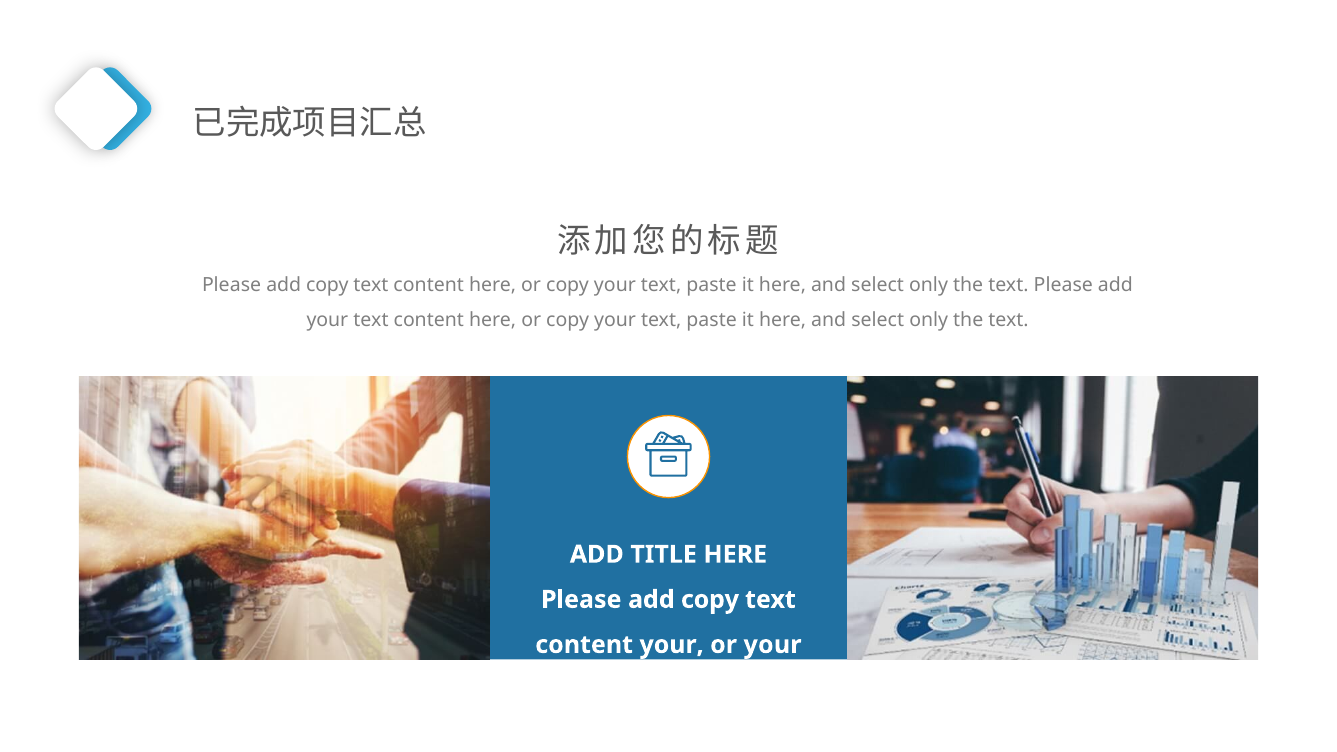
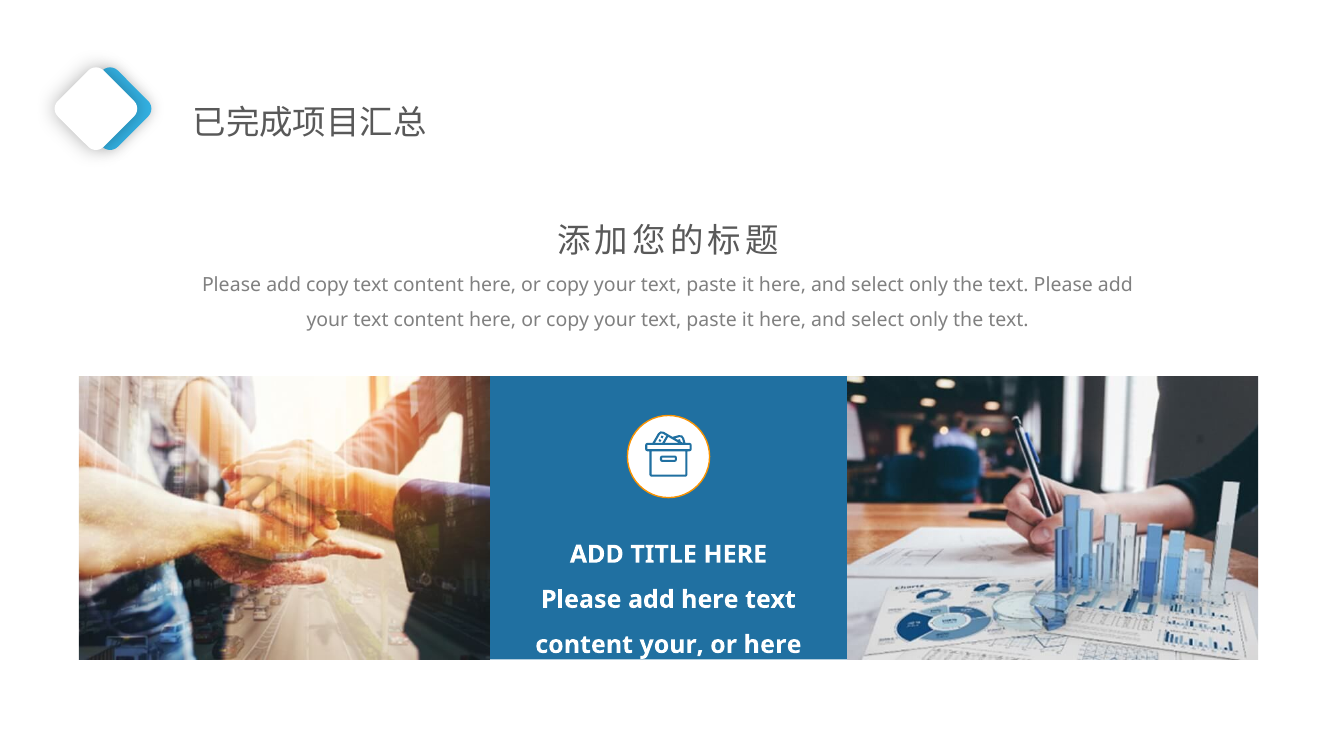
copy: copy -> here (710, 600)
or your: your -> here (773, 645)
